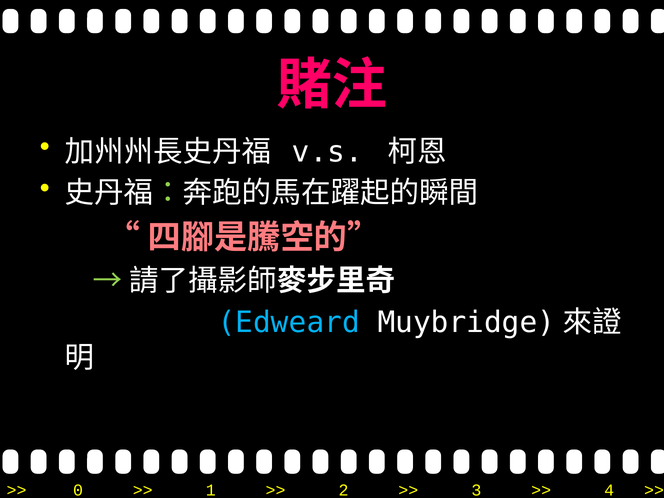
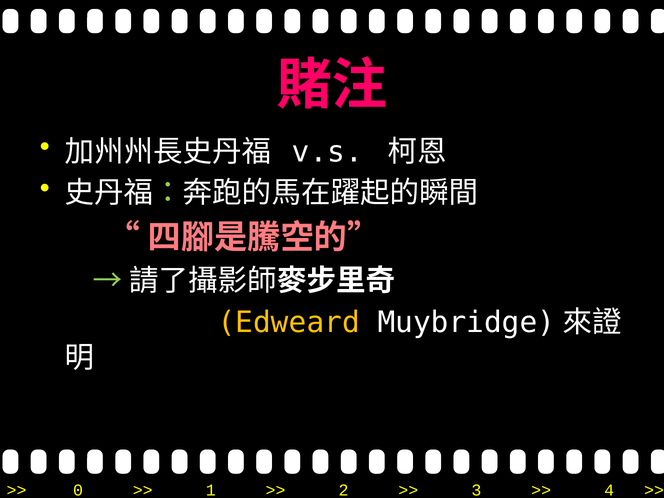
Edweard colour: light blue -> yellow (289, 322)
